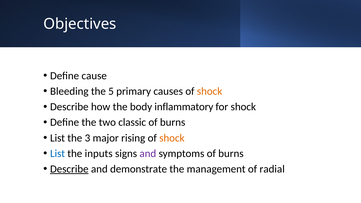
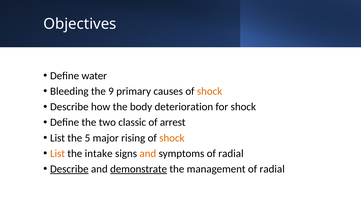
cause: cause -> water (94, 76)
5: 5 -> 9 (111, 91)
inflammatory: inflammatory -> deterioration (184, 107)
burns: burns -> arrest (173, 122)
3: 3 -> 5 (87, 138)
List colour: blue -> orange (58, 154)
inputs: inputs -> intake (99, 154)
and colour: purple -> orange (148, 154)
symptoms of burns: burns -> radial (231, 154)
demonstrate underline: none -> present (139, 169)
